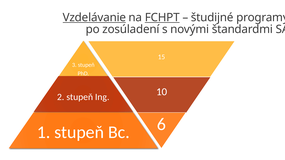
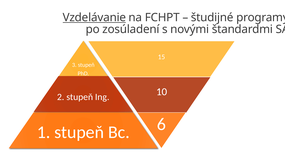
FCHPT underline: present -> none (162, 18)
